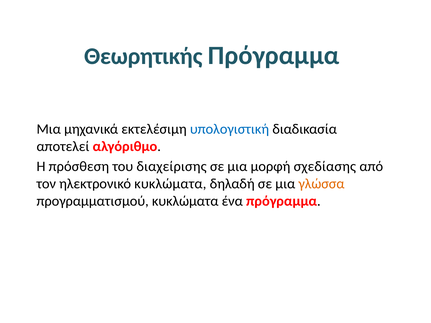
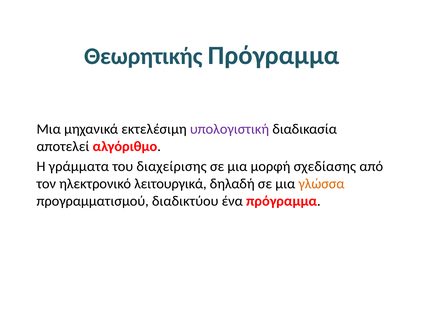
υπολογιστική colour: blue -> purple (230, 129)
πρόσθεση: πρόσθεση -> γράμματα (79, 167)
ηλεκτρονικό κυκλώματα: κυκλώματα -> λειτουργικά (170, 184)
προγραμματισμού κυκλώματα: κυκλώματα -> διαδικτύου (185, 201)
